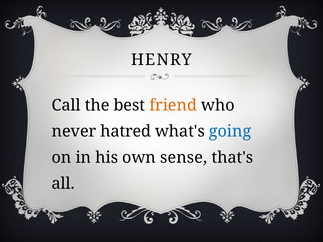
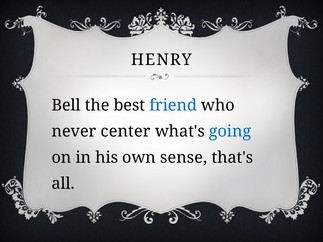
Call: Call -> Bell (66, 105)
friend colour: orange -> blue (173, 105)
hatred: hatred -> center (126, 132)
